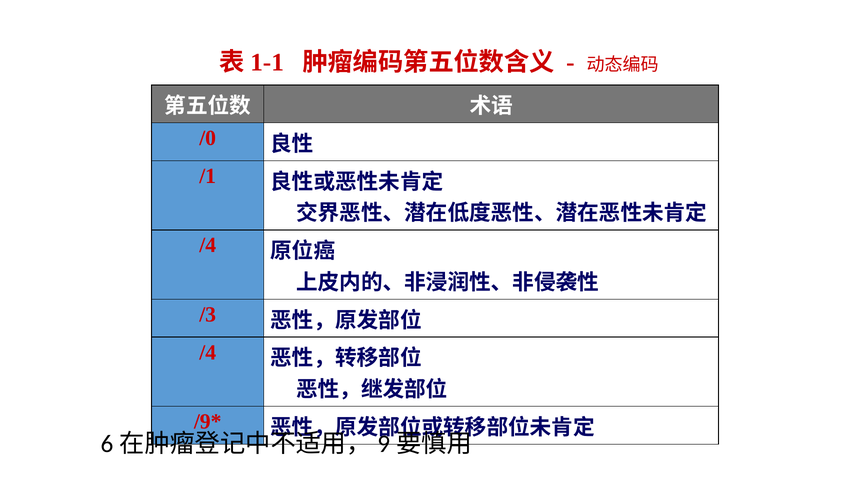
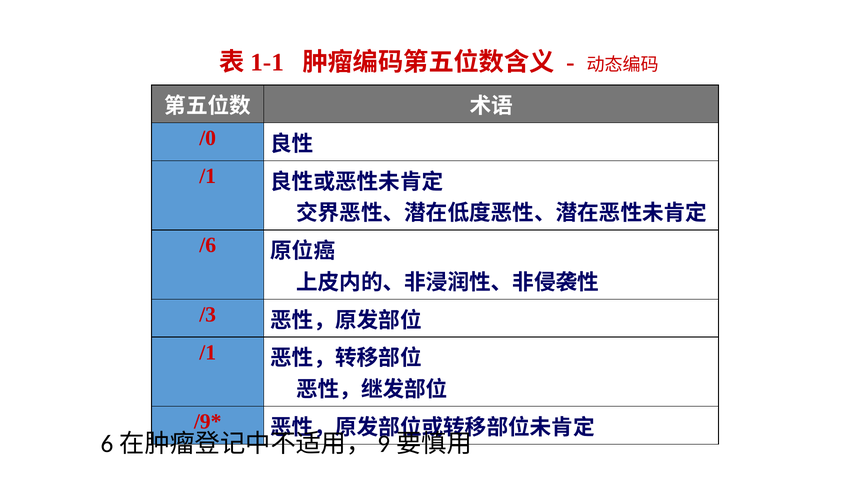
/4: /4 -> /6 (208, 245)
/4: /4 -> /1 (208, 352)
